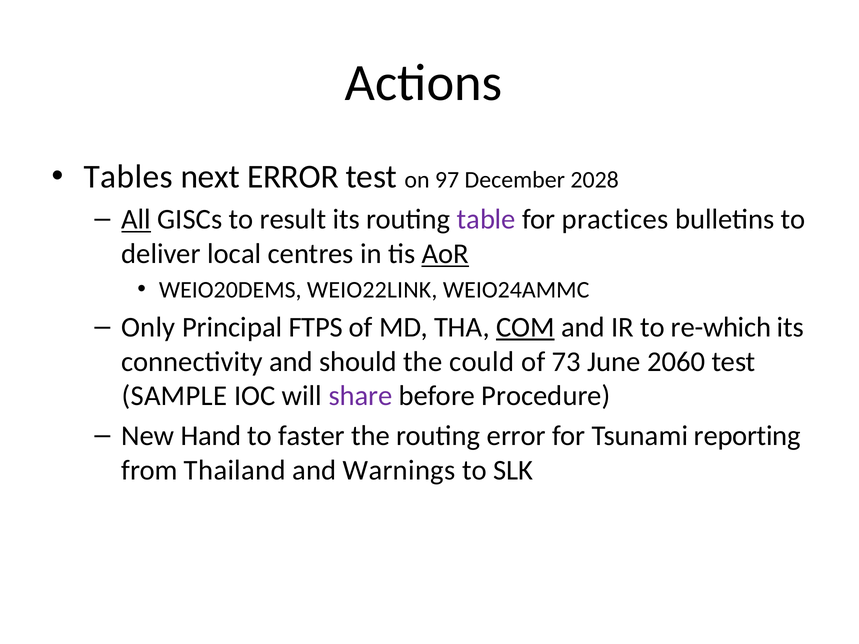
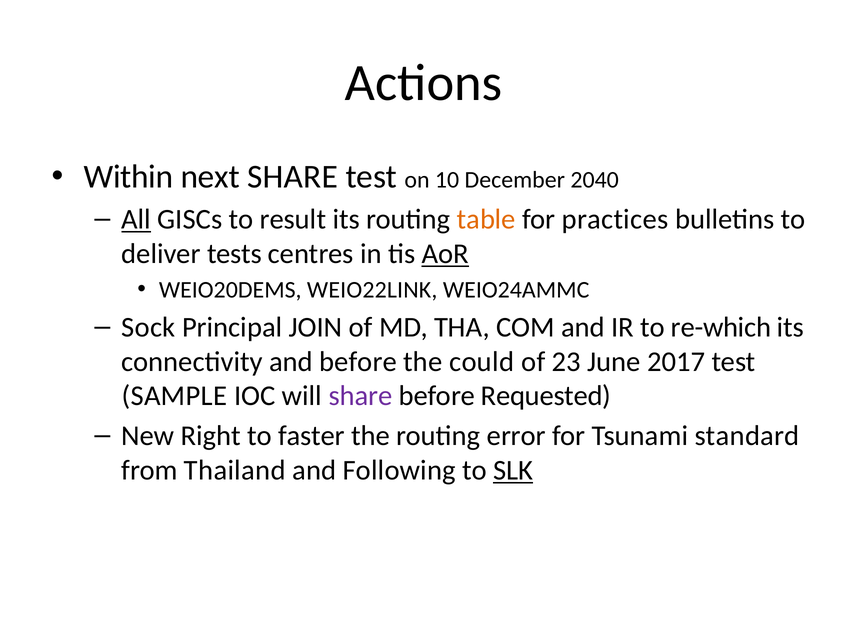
Tables: Tables -> Within (129, 177)
next ERROR: ERROR -> SHARE (293, 177)
97: 97 -> 10 (447, 180)
2028: 2028 -> 2040 (595, 180)
table colour: purple -> orange (486, 220)
local: local -> tests (234, 254)
Only: Only -> Sock (148, 327)
FTPS: FTPS -> JOIN (316, 327)
COM underline: present -> none (525, 327)
and should: should -> before (358, 362)
73: 73 -> 23 (566, 362)
2060: 2060 -> 2017 (676, 362)
Procedure: Procedure -> Requested (546, 396)
Hand: Hand -> Right (211, 436)
reporting: reporting -> standard (747, 436)
Warnings: Warnings -> Following (399, 471)
SLK underline: none -> present (513, 471)
